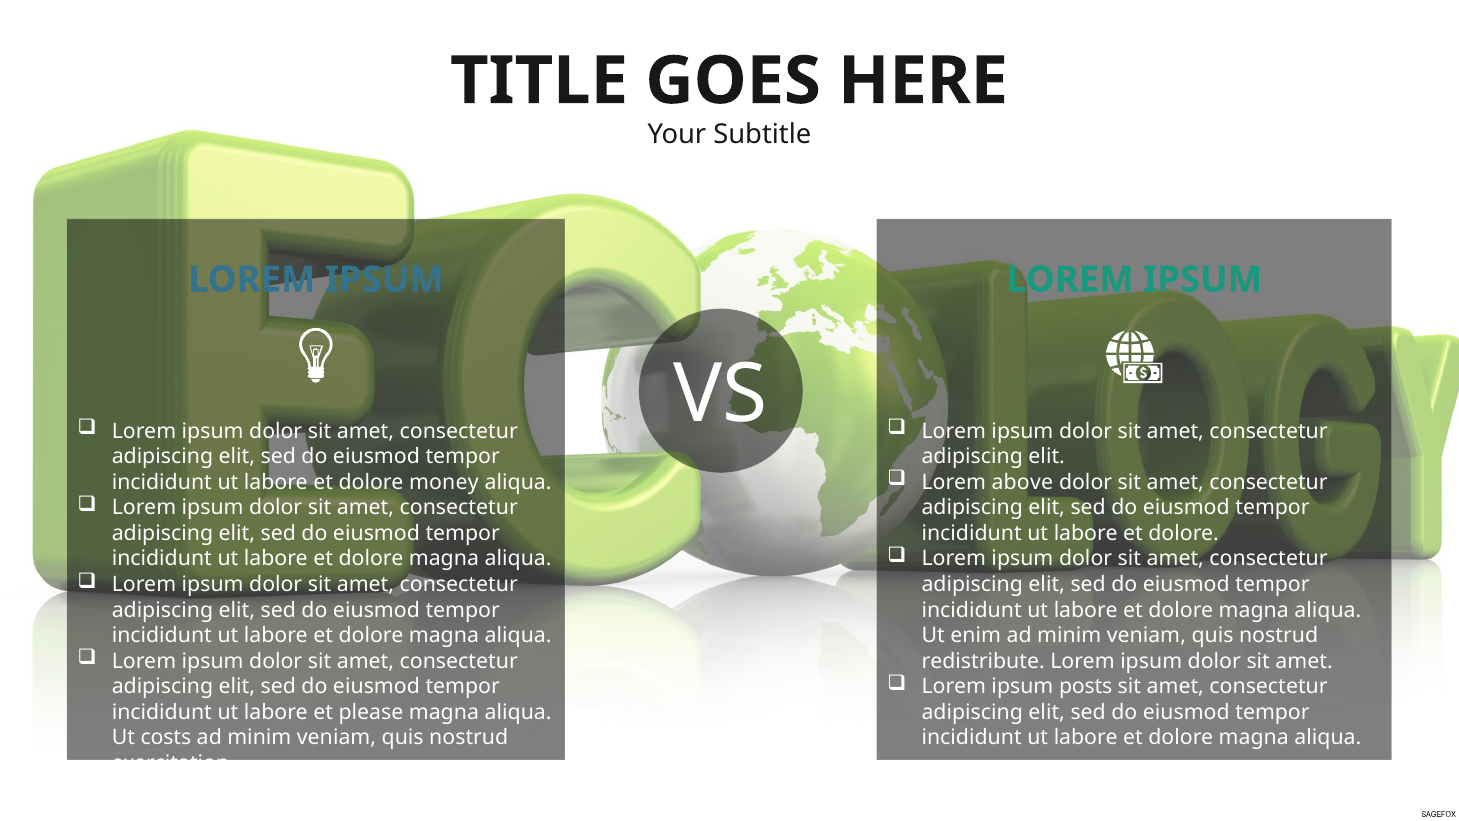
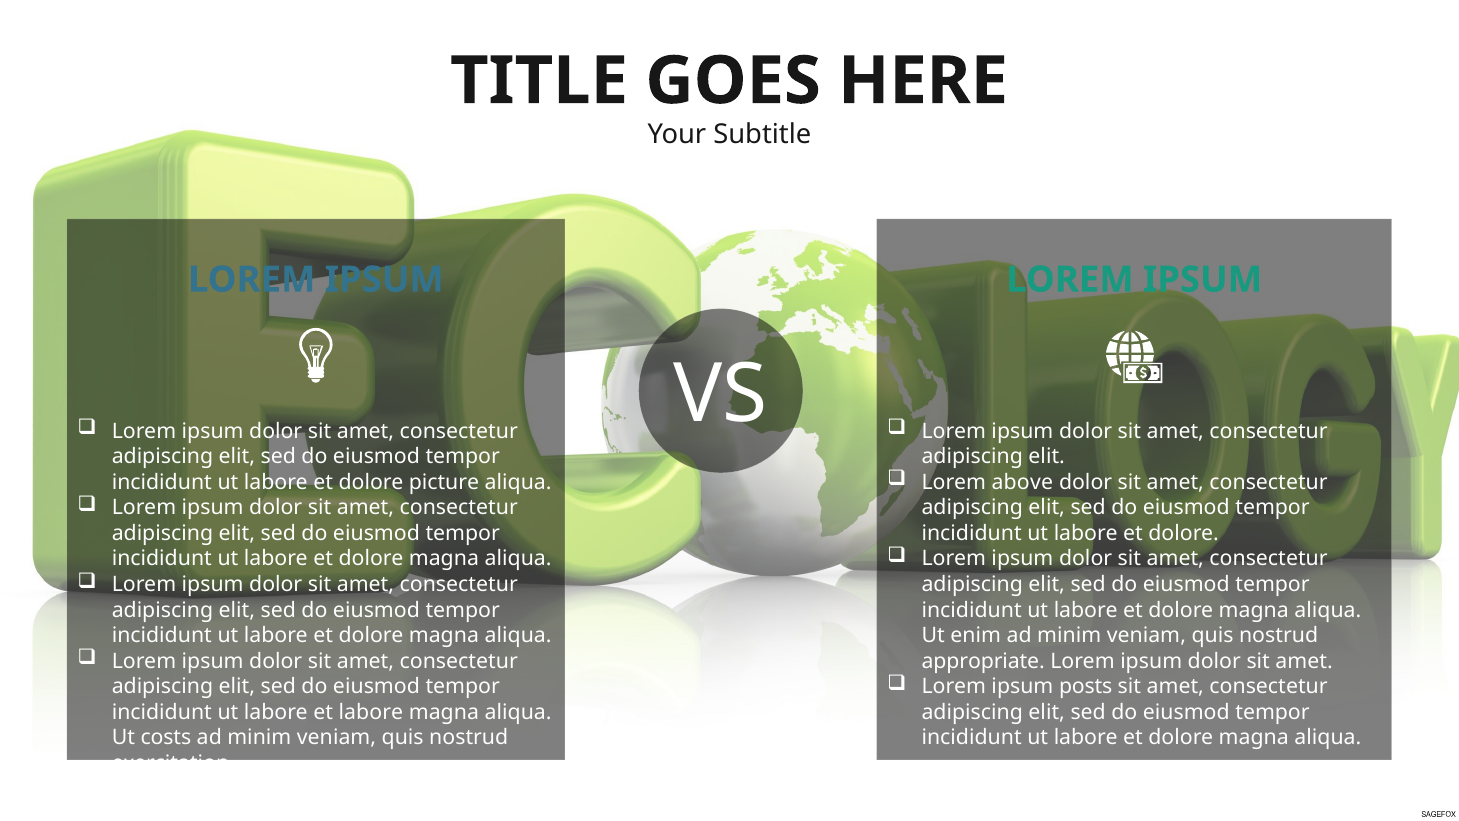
money: money -> picture (444, 482)
redistribute: redistribute -> appropriate (983, 661)
et please: please -> labore (371, 712)
